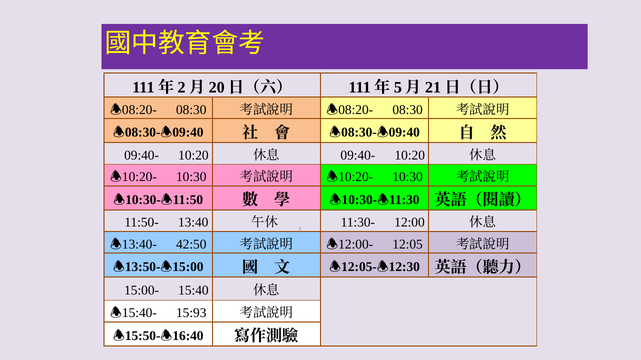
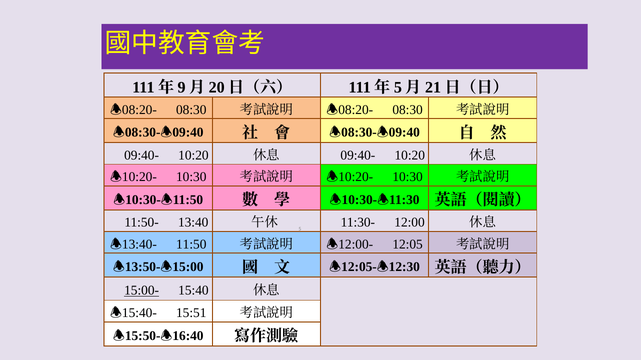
2: 2 -> 9 (182, 87)
42:50: 42:50 -> 11:50 (191, 245)
15:00- underline: none -> present (142, 291)
15:93: 15:93 -> 15:51 (191, 313)
